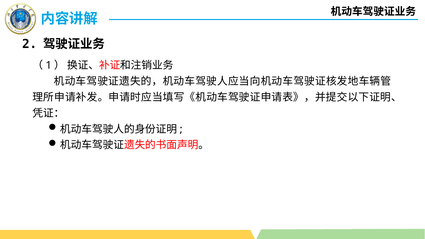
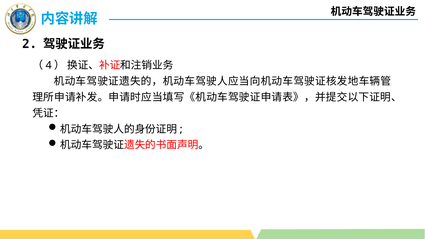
1: 1 -> 4 (49, 65)
